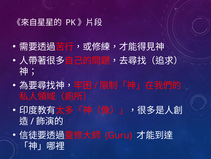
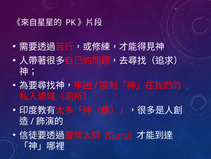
Guru underline: none -> present (119, 135)
